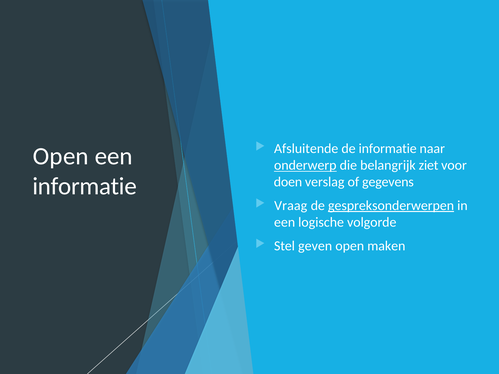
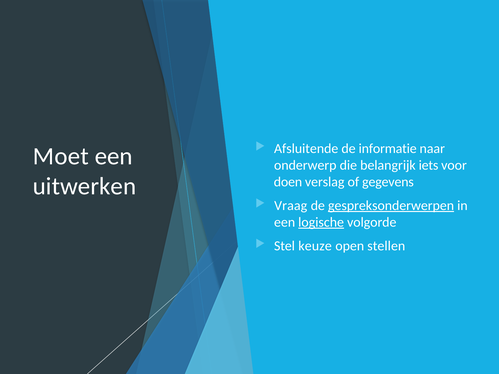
Open: Open -> Moet (61, 156)
onderwerp underline: present -> none (305, 165)
ziet: ziet -> iets (429, 165)
informatie: informatie -> uitwerken (84, 186)
logische underline: none -> present (321, 222)
geven: geven -> keuze (315, 246)
maken: maken -> stellen (386, 246)
